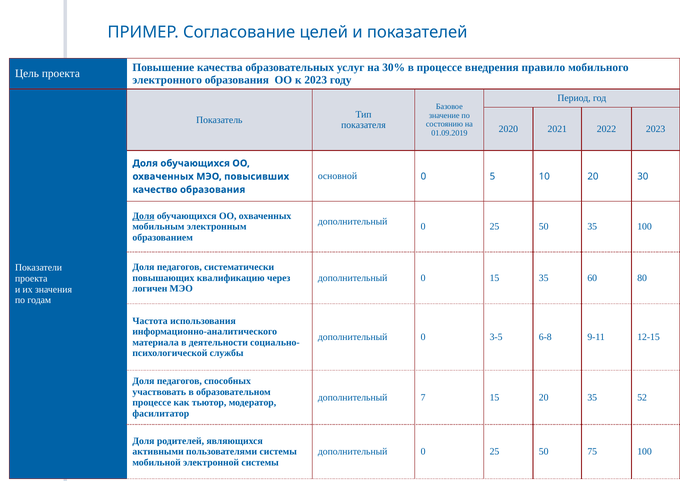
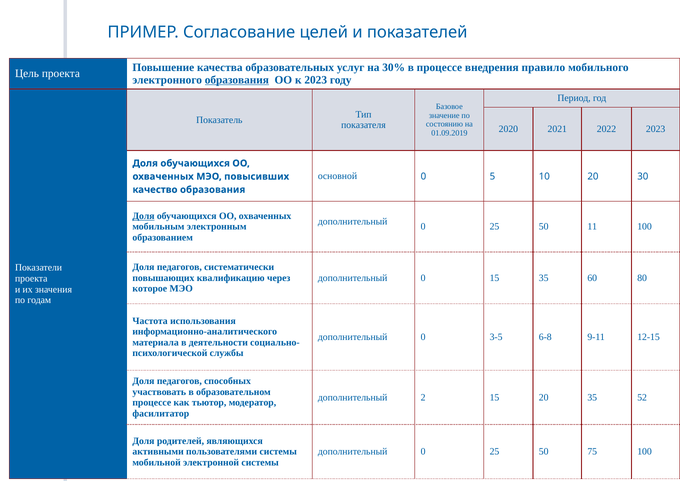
образования underline: none -> present (237, 80)
50 35: 35 -> 11 (592, 227)
логичен: логичен -> которое (150, 289)
7: 7 -> 2 (423, 397)
